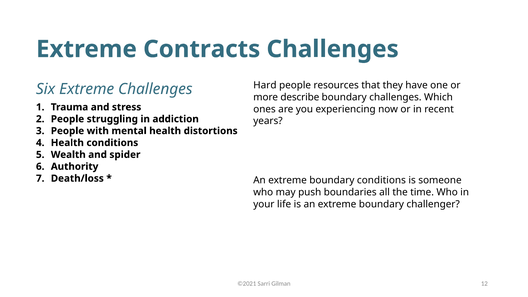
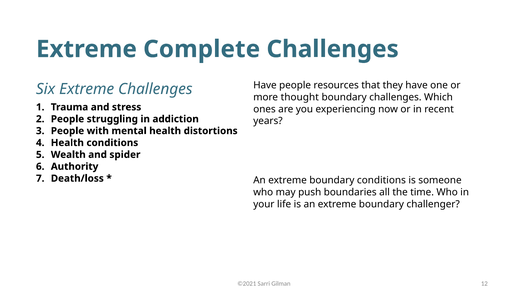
Contracts: Contracts -> Complete (202, 49)
Hard: Hard -> Have (265, 85)
describe: describe -> thought (300, 97)
